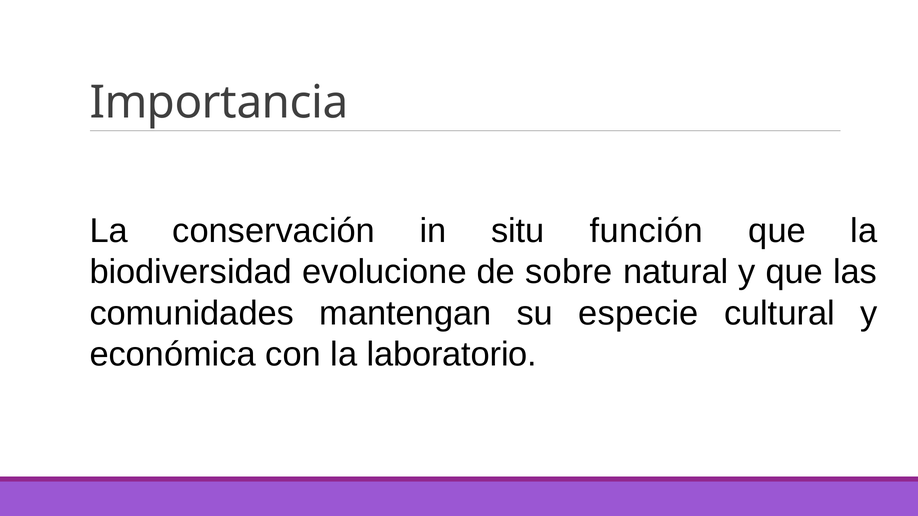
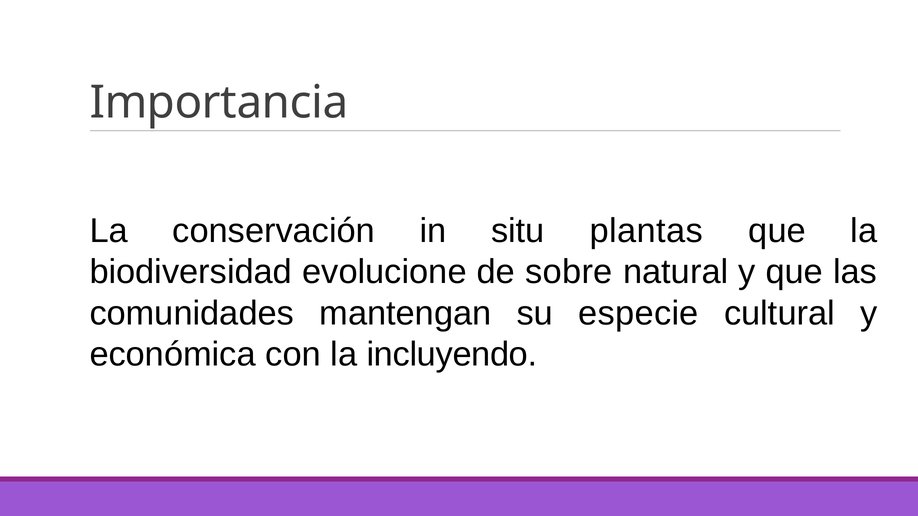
función: función -> plantas (646, 231)
laboratorio: laboratorio -> incluyendo (452, 355)
